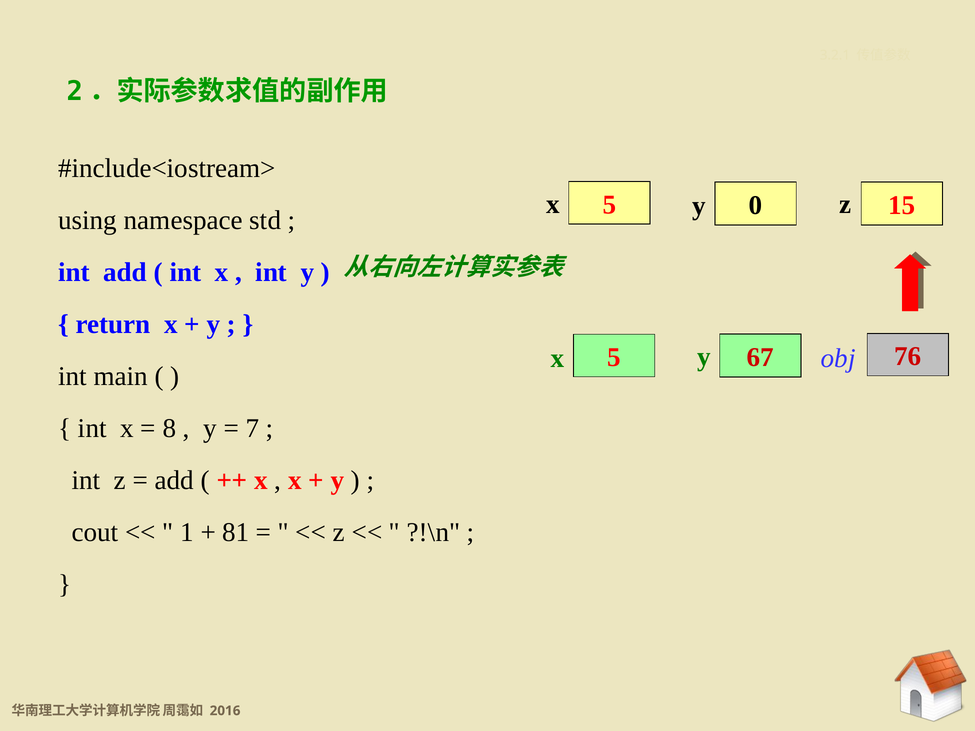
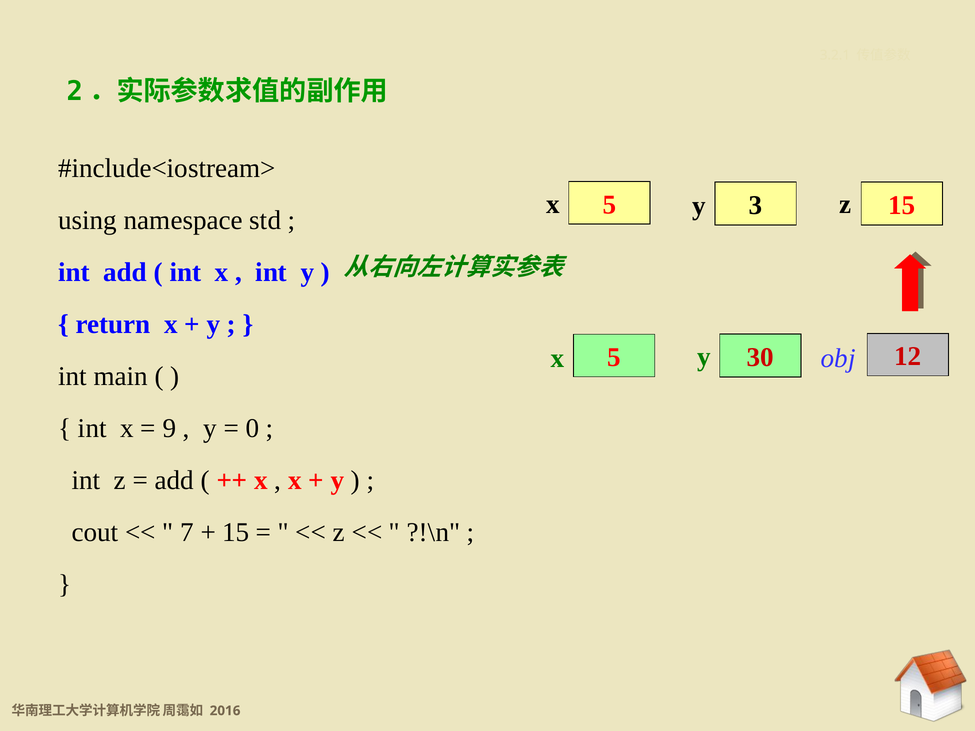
0: 0 -> 3 (756, 205)
67: 67 -> 30 (760, 357)
76: 76 -> 12 (908, 357)
8: 8 -> 9 (169, 428)
7: 7 -> 0 (252, 428)
1: 1 -> 7 (187, 532)
81: 81 -> 15 (236, 532)
